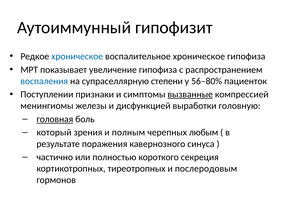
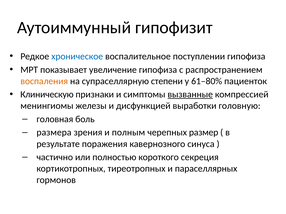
воспалительное хроническое: хроническое -> поступлении (199, 57)
воспаления colour: blue -> orange (44, 81)
56–80%: 56–80% -> 61–80% (207, 81)
Поступлении: Поступлении -> Клиническую (47, 95)
головная underline: present -> none (55, 119)
который: который -> размера (54, 133)
любым: любым -> размер (204, 133)
послеродовым: послеродовым -> параселлярных (206, 169)
